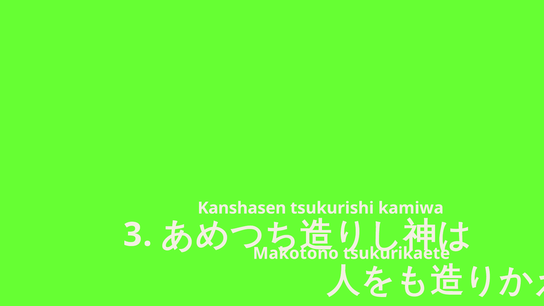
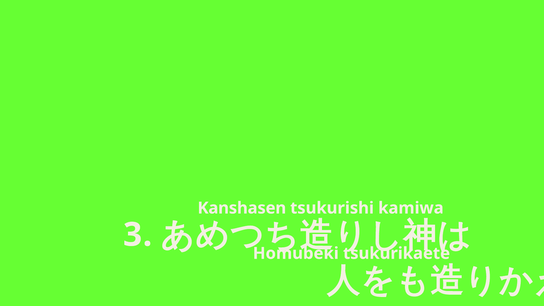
Makotono: Makotono -> Homubeki (296, 253)
